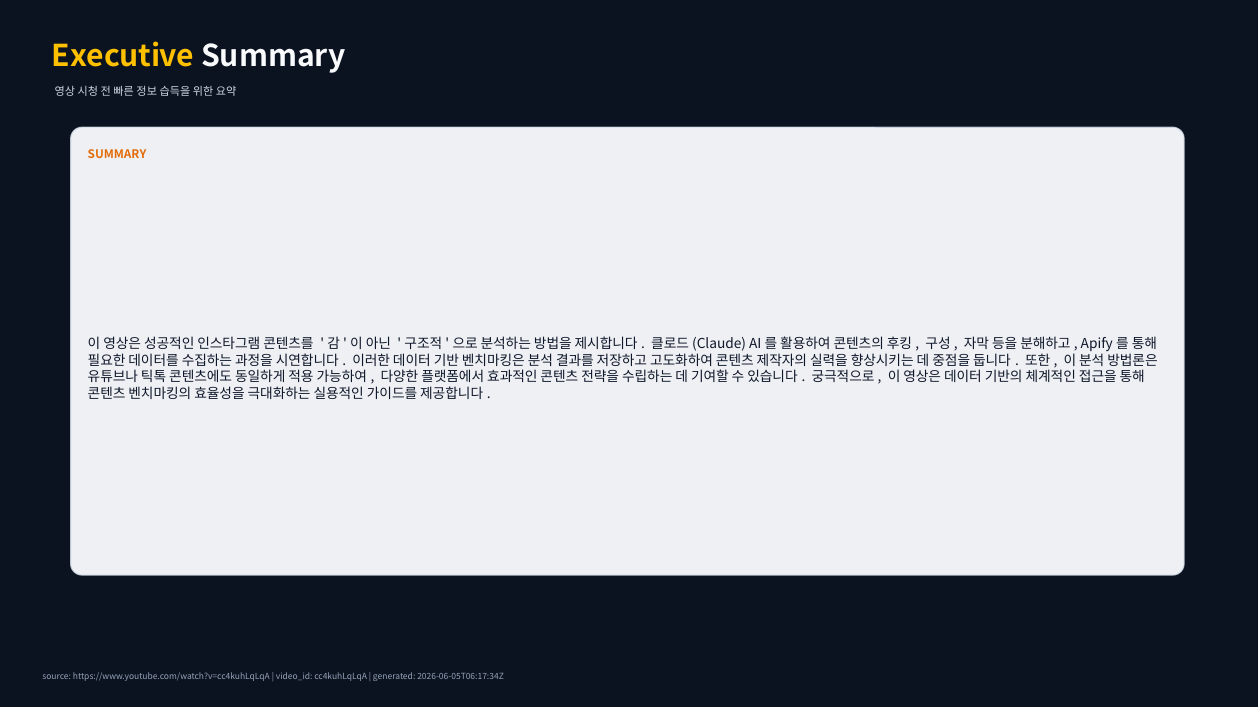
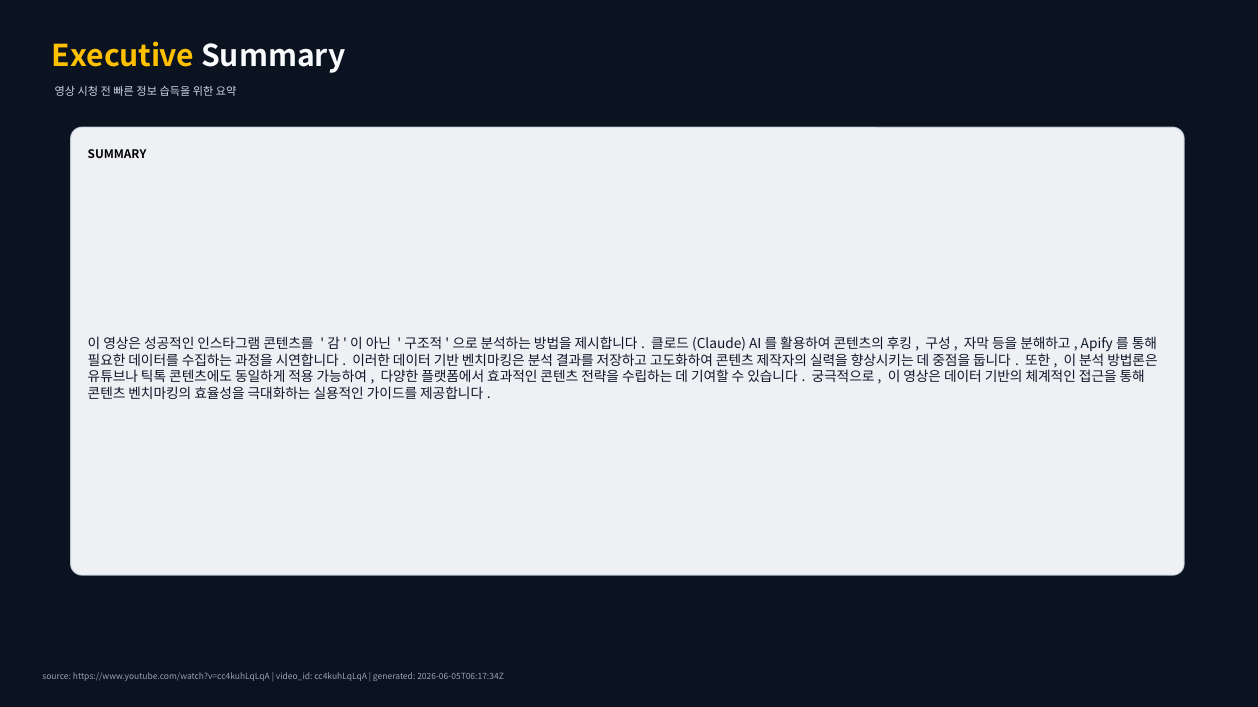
SUMMARY colour: orange -> black (117, 155)
